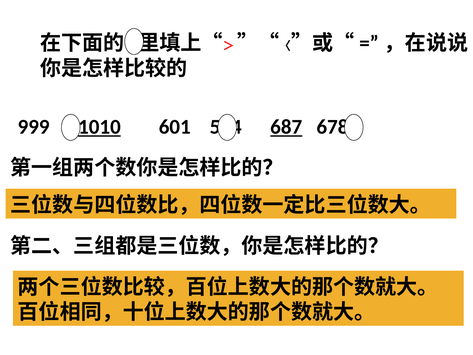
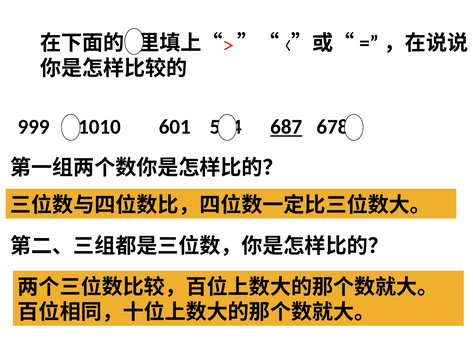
1010 underline: present -> none (99, 127)
